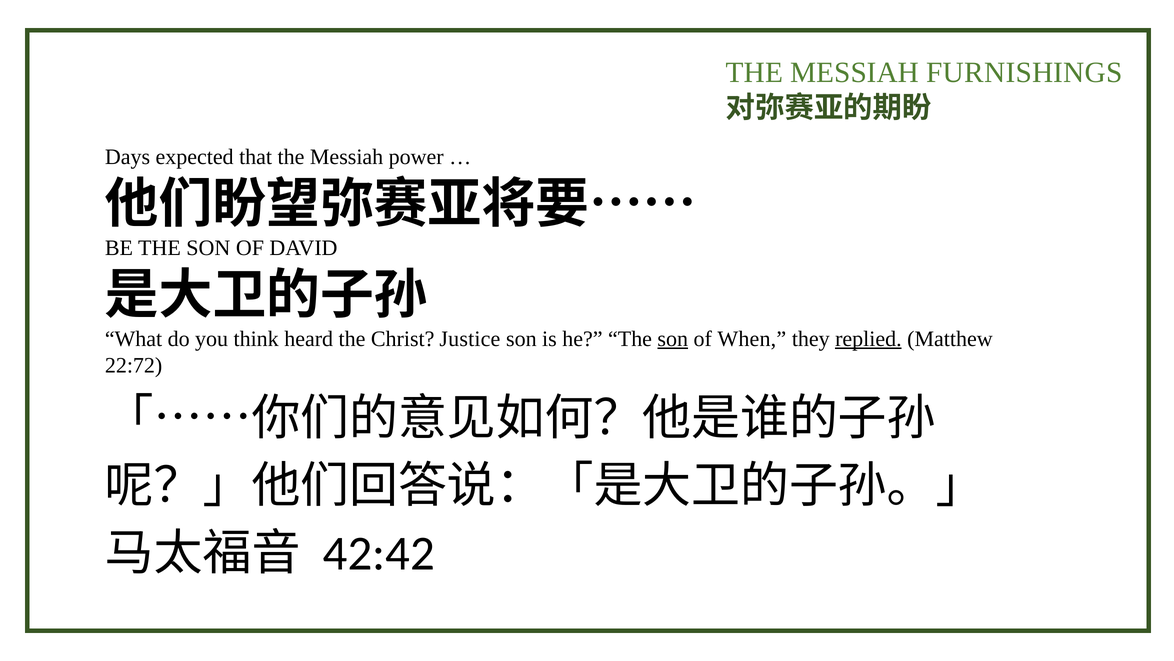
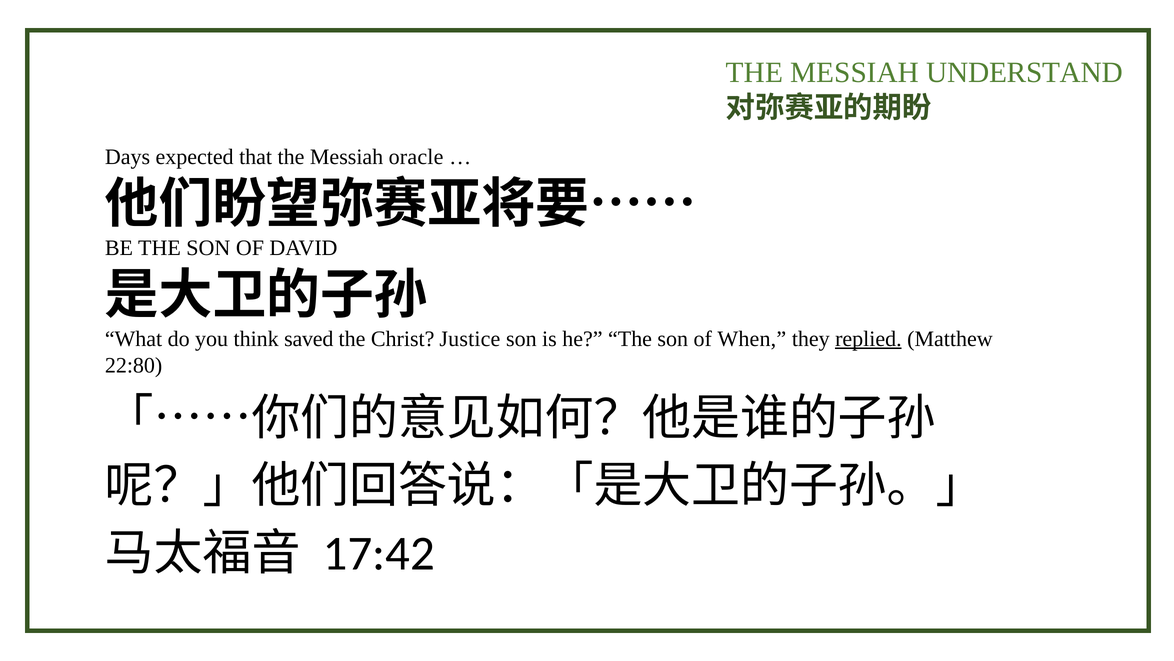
FURNISHINGS: FURNISHINGS -> UNDERSTAND (1025, 73)
power: power -> oracle (416, 157)
heard: heard -> saved (309, 339)
son underline: present -> none (673, 339)
22:72: 22:72 -> 22:80 (134, 365)
42:42: 42:42 -> 17:42 (379, 553)
